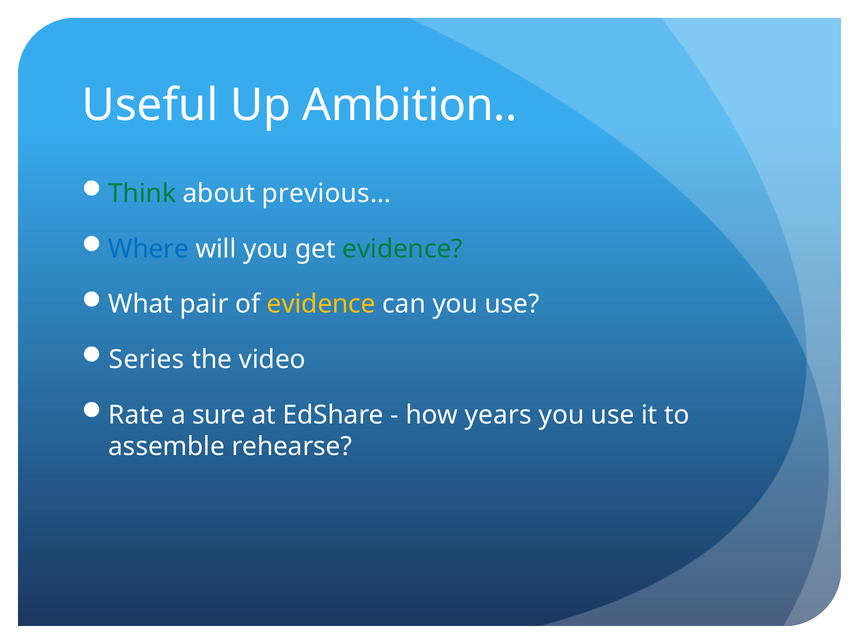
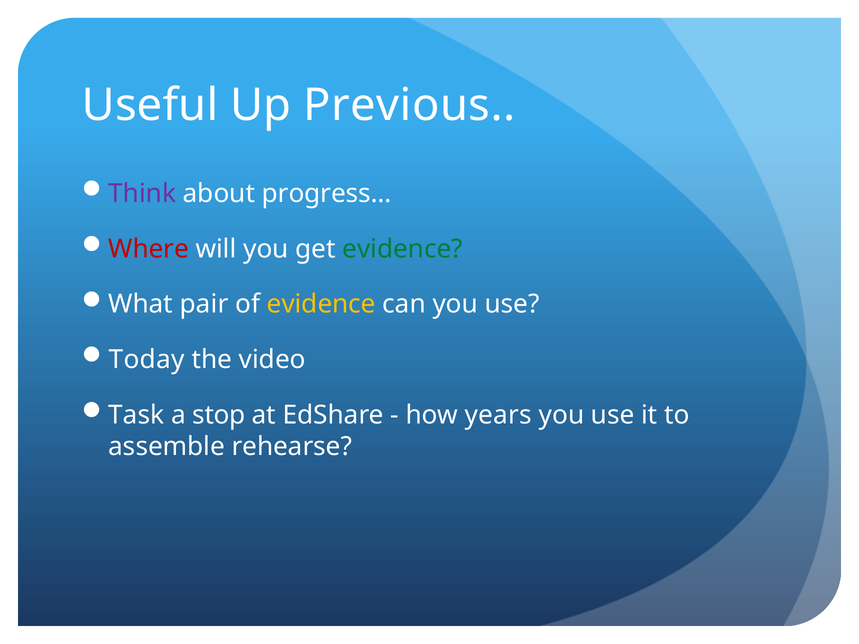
Ambition: Ambition -> Previous (409, 106)
Think colour: green -> purple (142, 194)
previous…: previous… -> progress… (327, 194)
Where colour: blue -> red (149, 249)
Series: Series -> Today (147, 360)
Rate: Rate -> Task (136, 415)
sure: sure -> stop (219, 415)
